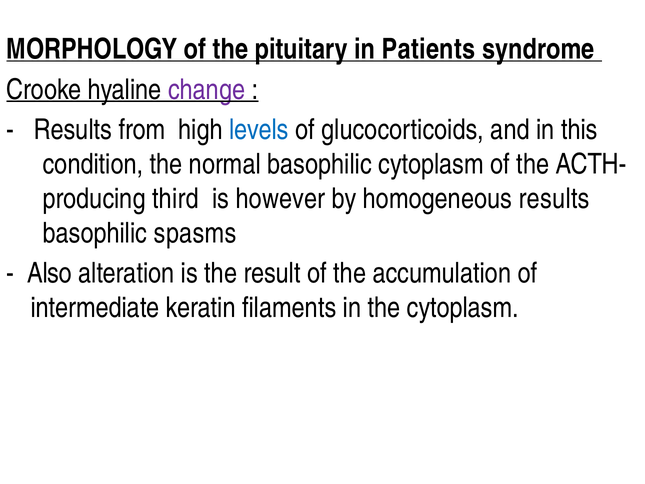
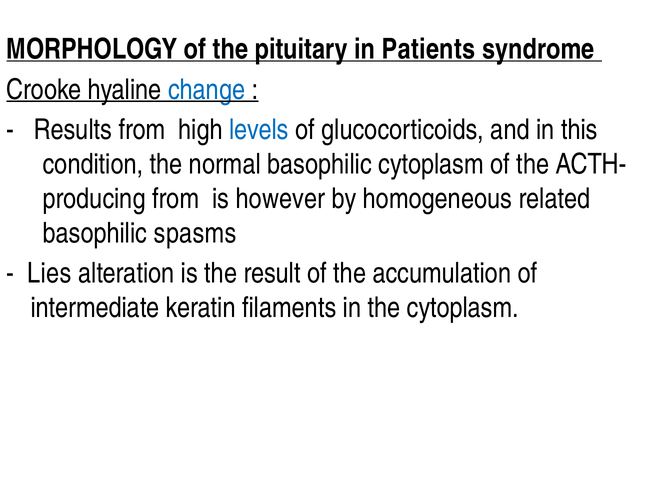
change colour: purple -> blue (207, 89)
third: third -> from (176, 199)
homogeneous results: results -> related (554, 199)
Also: Also -> Lies (49, 273)
